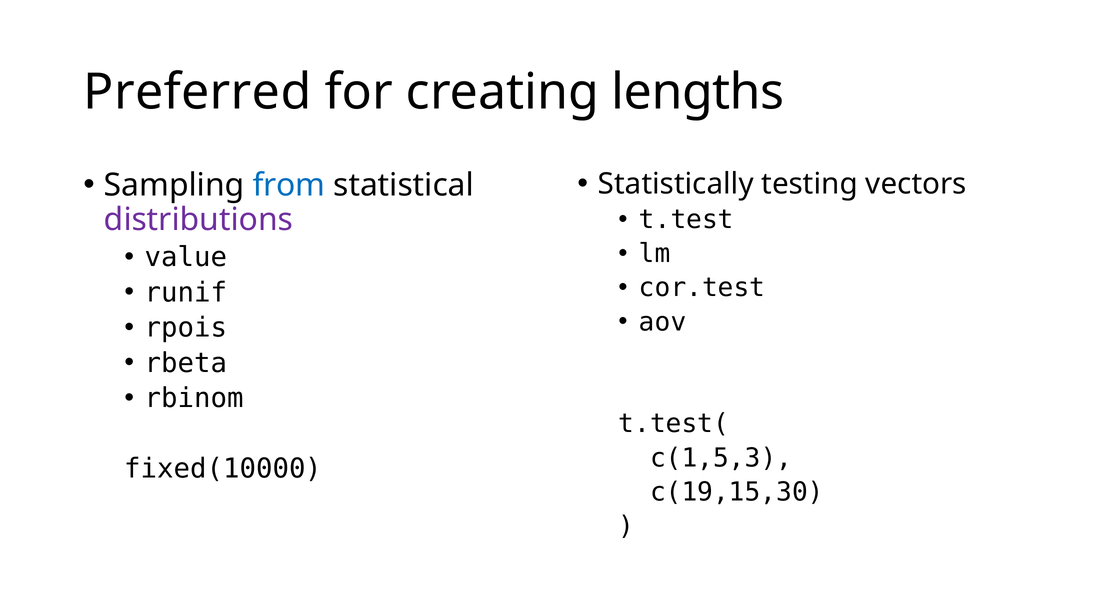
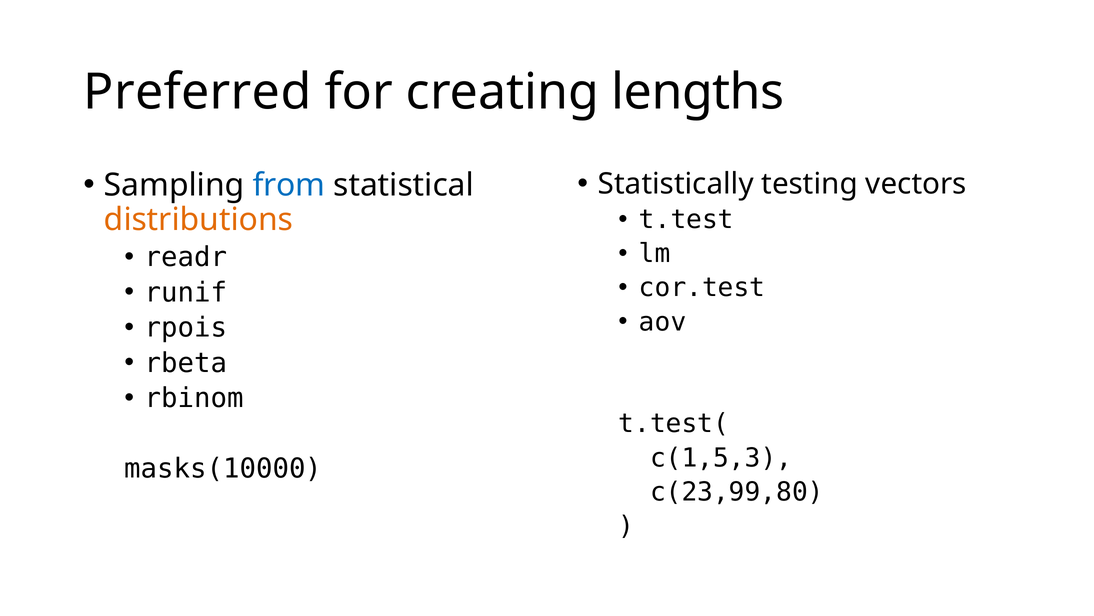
distributions colour: purple -> orange (198, 219)
value: value -> readr (186, 257)
fixed(10000: fixed(10000 -> masks(10000 (223, 468)
c(19,15,30: c(19,15,30 -> c(23,99,80 (737, 491)
